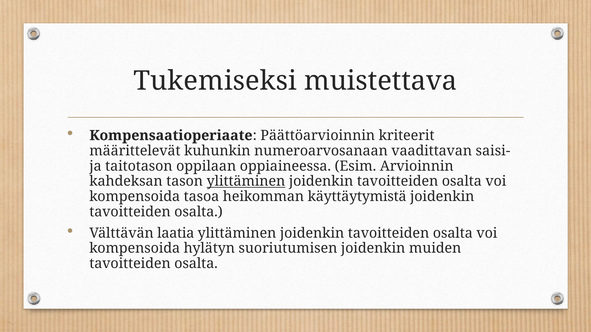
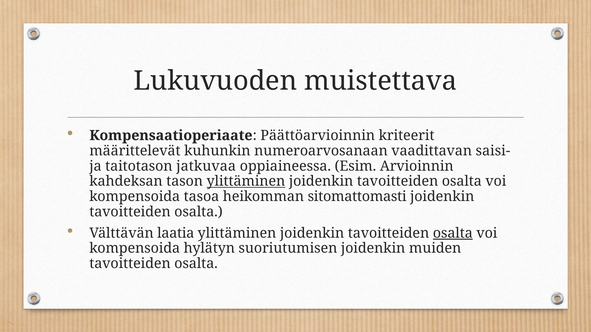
Tukemiseksi: Tukemiseksi -> Lukuvuoden (215, 81)
oppilaan: oppilaan -> jatkuvaa (206, 166)
käyttäytymistä: käyttäytymistä -> sitomattomasti (357, 197)
osalta underline: none -> present (453, 233)
